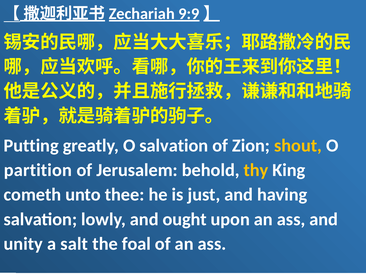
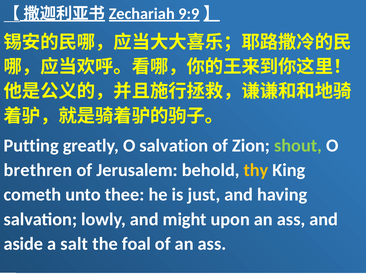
shout colour: yellow -> light green (298, 146)
partition: partition -> brethren (38, 170)
ought: ought -> might (185, 220)
unity: unity -> aside (23, 244)
